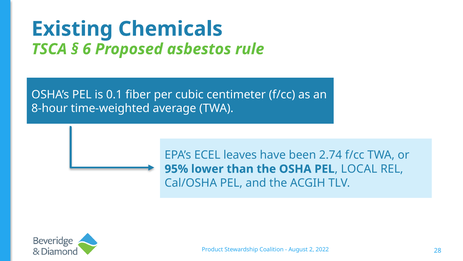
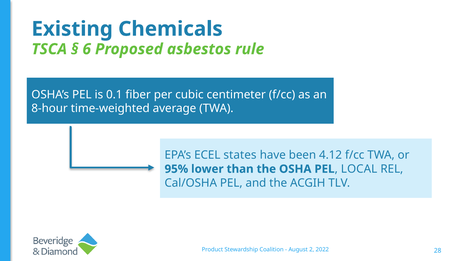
leaves: leaves -> states (240, 155)
2.74: 2.74 -> 4.12 (331, 155)
